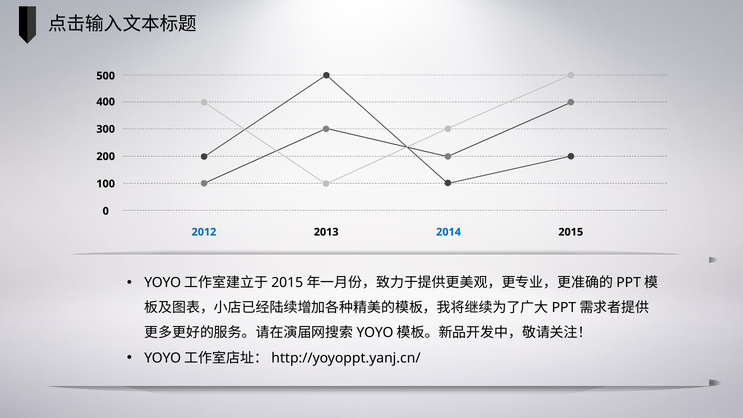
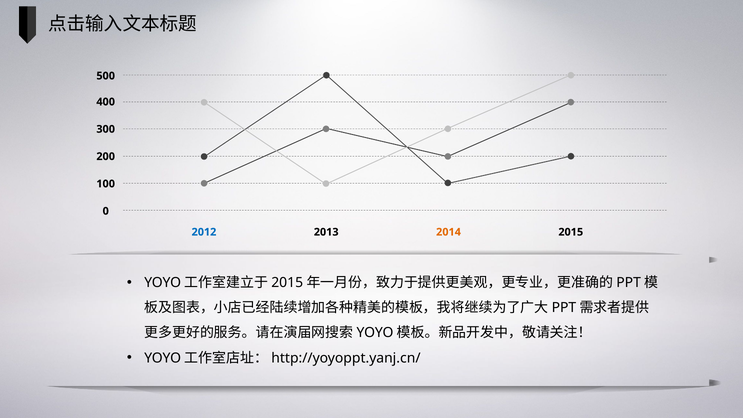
2014 colour: blue -> orange (449, 232)
